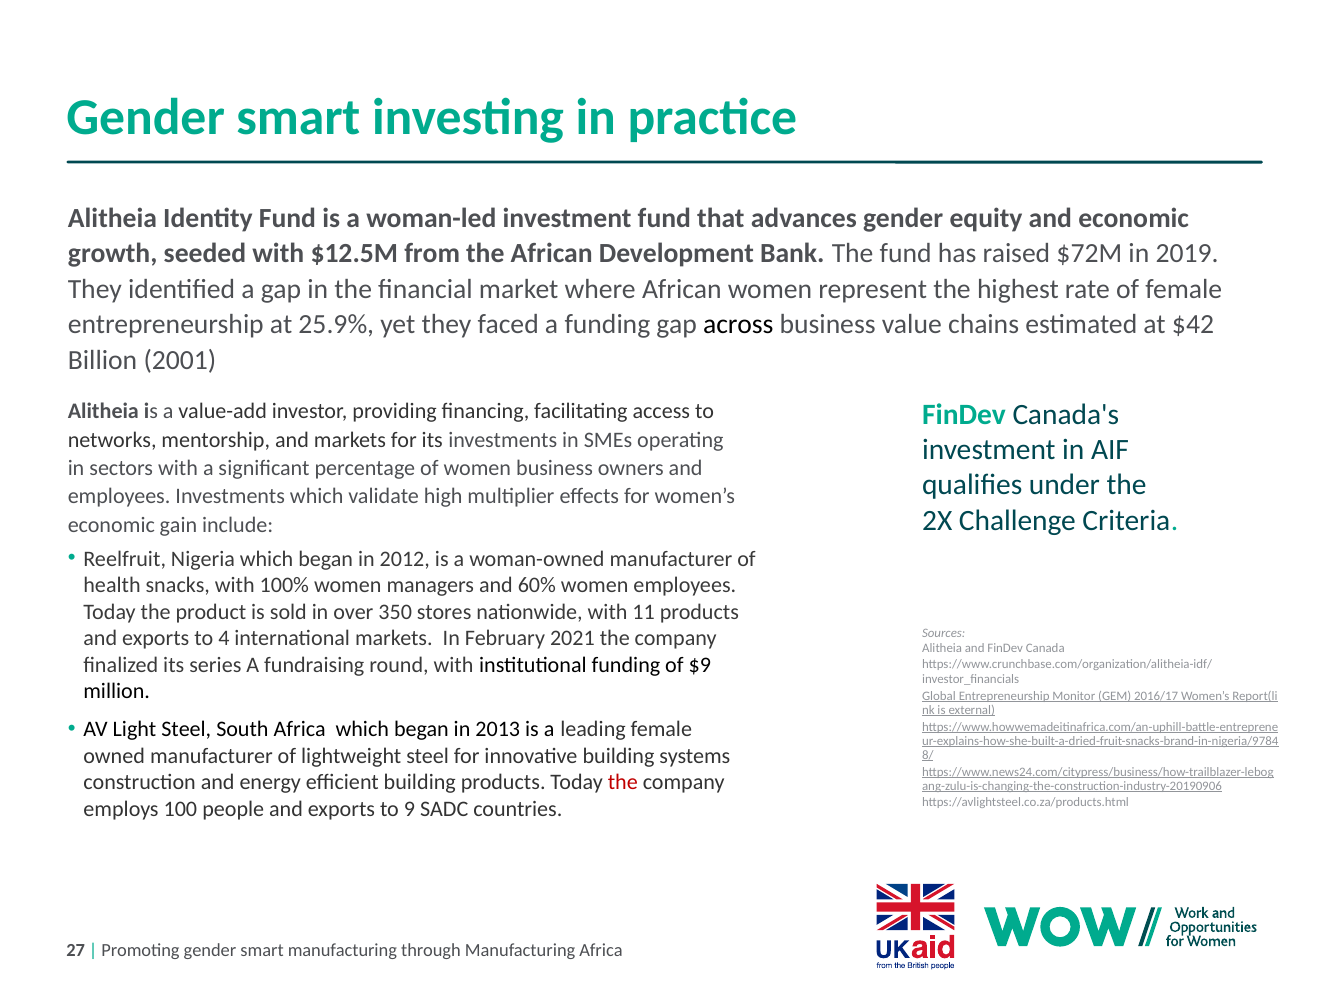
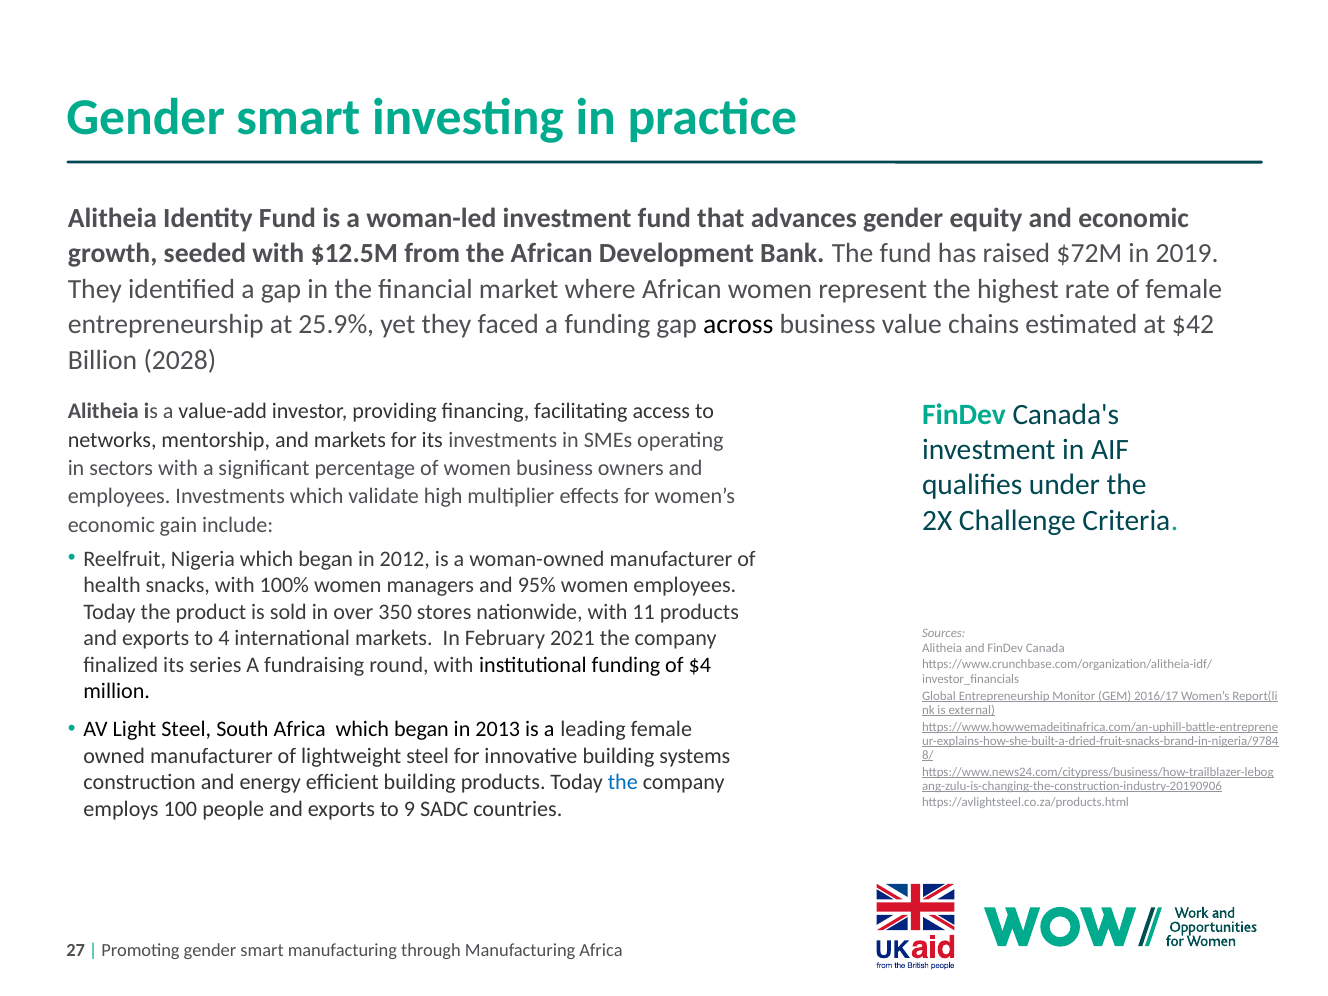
2001: 2001 -> 2028 (180, 360)
60%: 60% -> 95% (537, 585)
$9: $9 -> $4 (700, 665)
the colour: red -> blue (623, 782)
